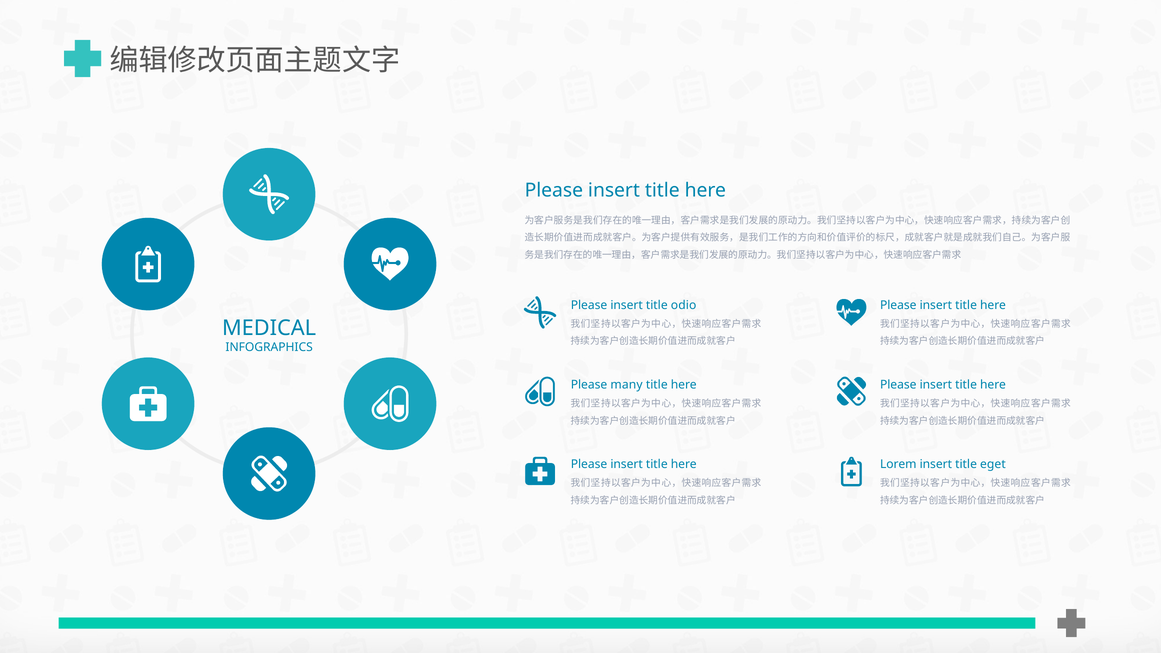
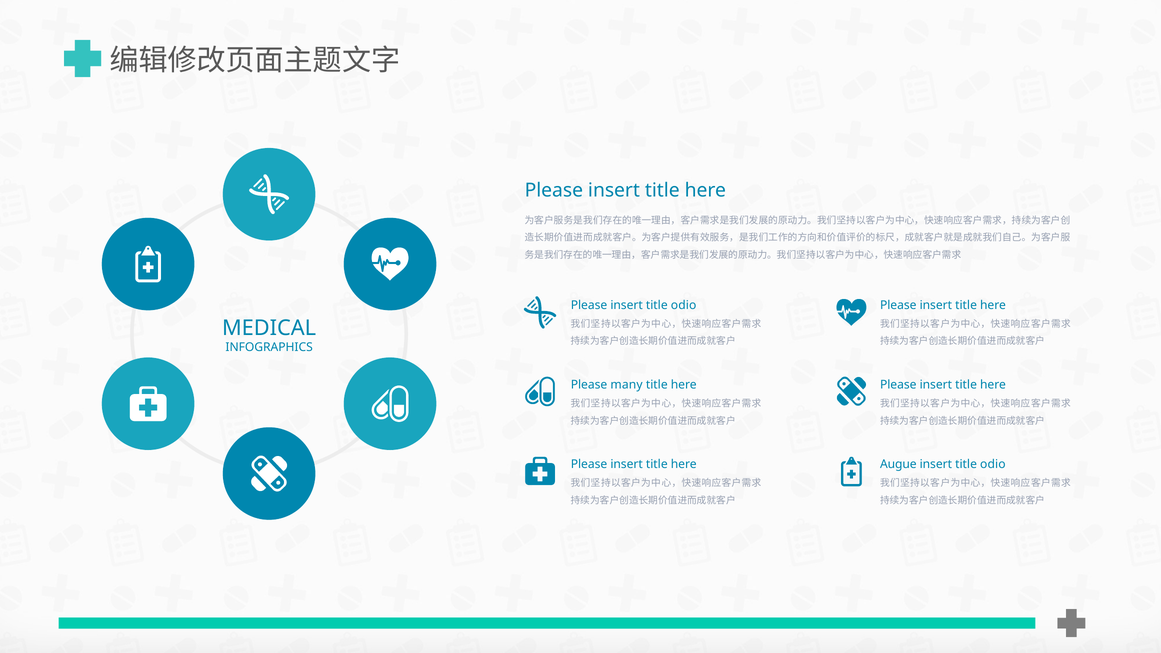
Lorem: Lorem -> Augue (898, 464)
eget: eget -> odio (993, 464)
